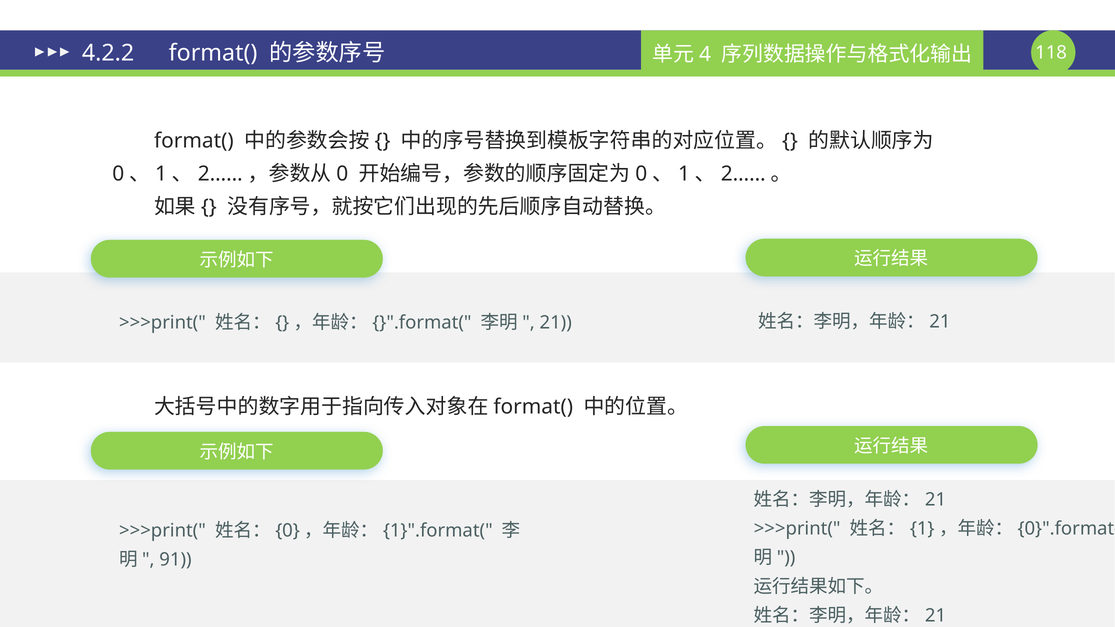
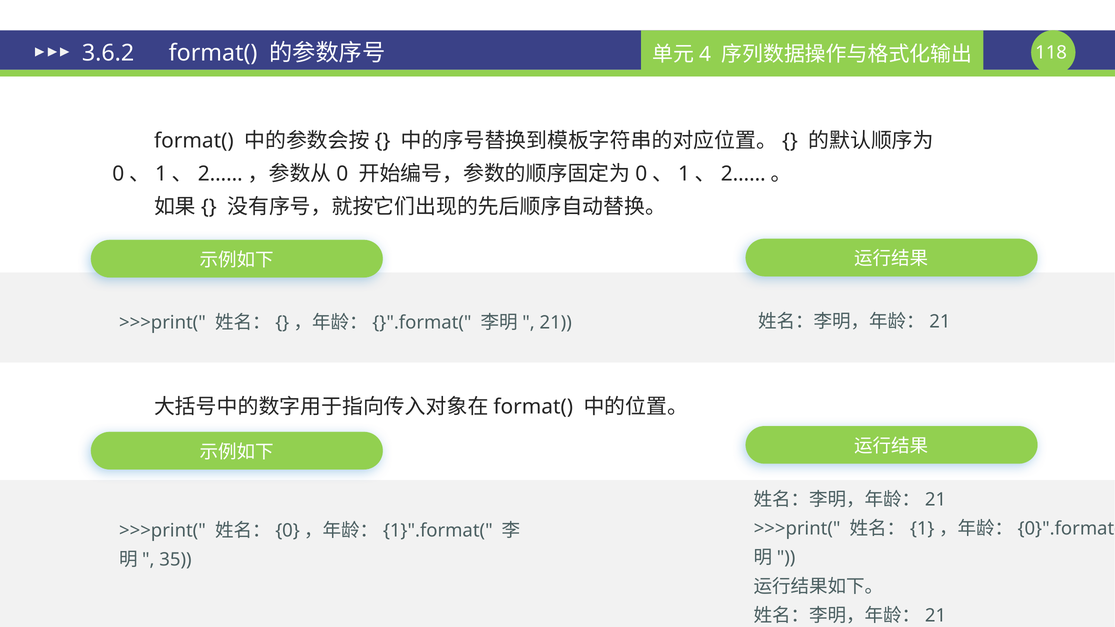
4.2.2: 4.2.2 -> 3.6.2 (108, 53)
91: 91 -> 35 (175, 559)
